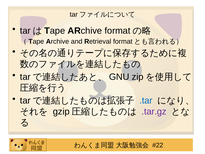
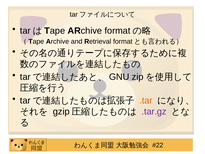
.tar colour: blue -> orange (146, 100)
